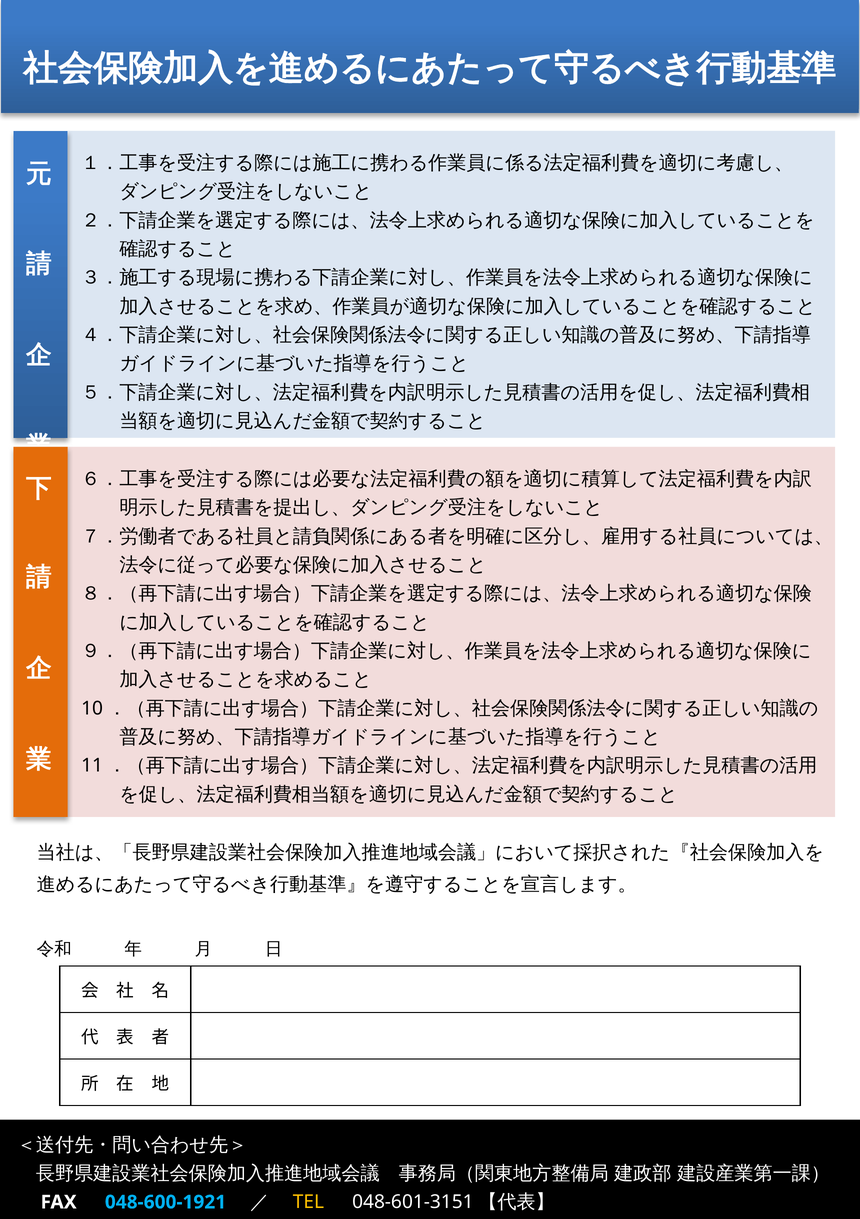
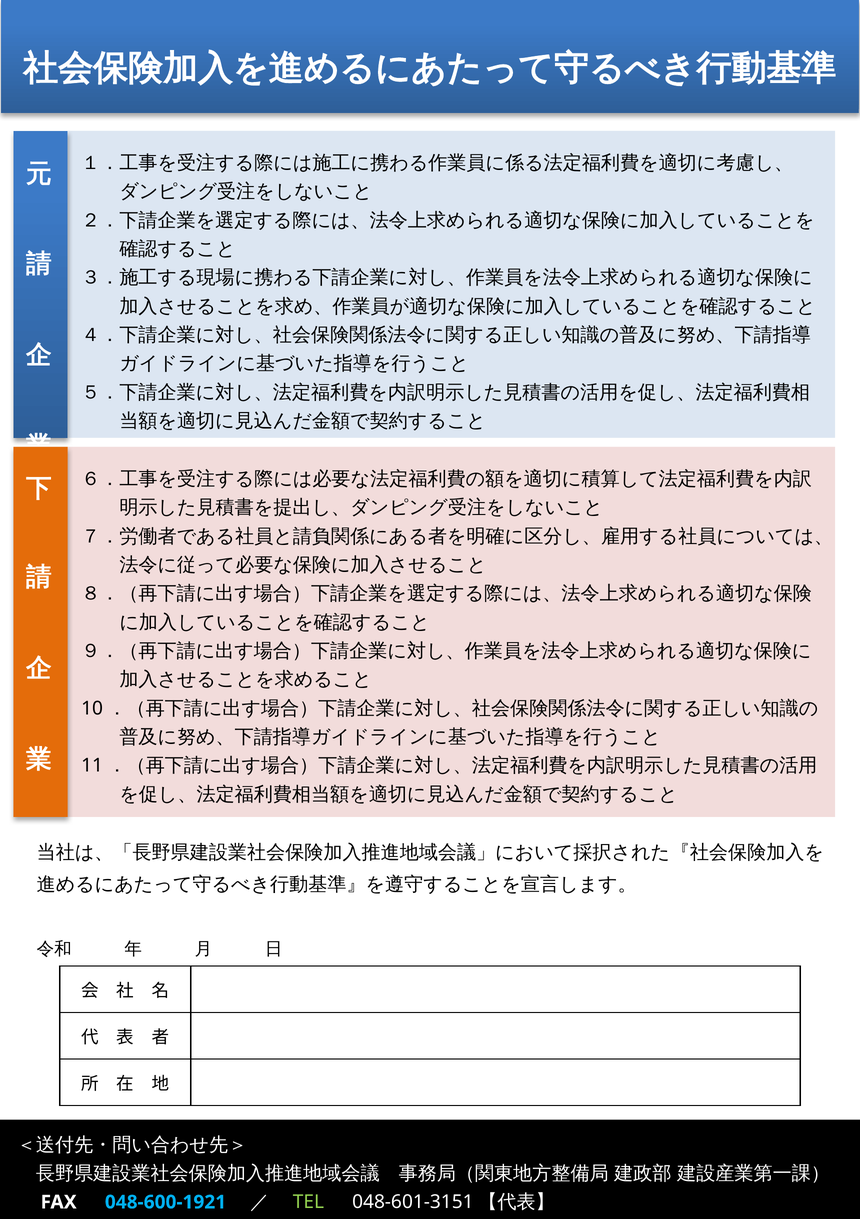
TEL colour: yellow -> light green (308, 1202)
